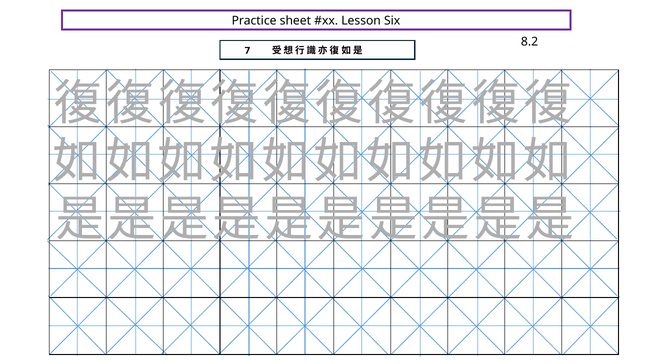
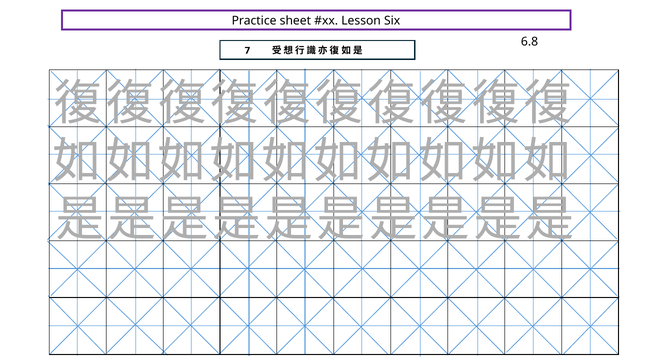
8.2: 8.2 -> 6.8 (530, 42)
